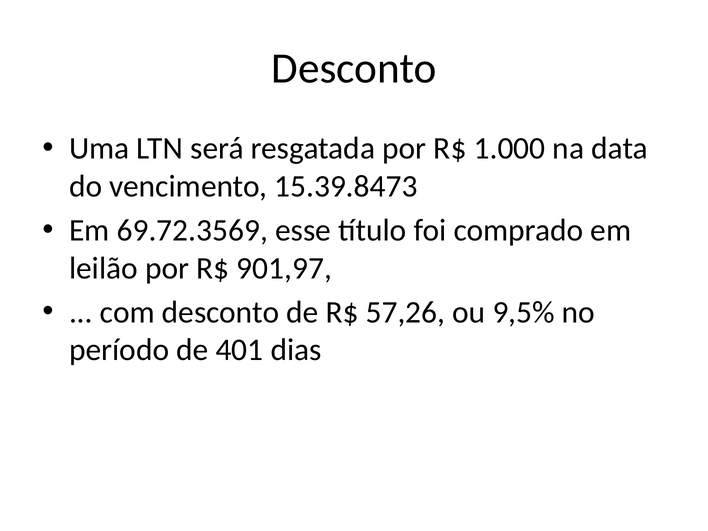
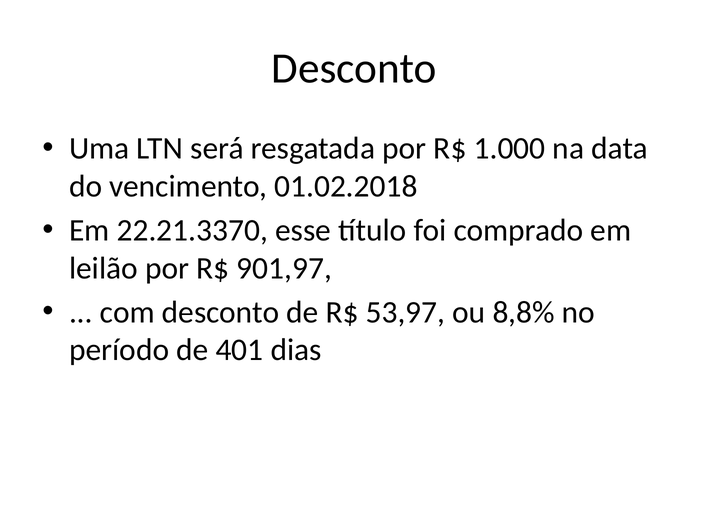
15.39.8473: 15.39.8473 -> 01.02.2018 (346, 186)
69.72.3569: 69.72.3569 -> 22.21.3370 (192, 230)
57,26: 57,26 -> 53,97 (405, 312)
9,5%: 9,5% -> 8,8% (524, 312)
